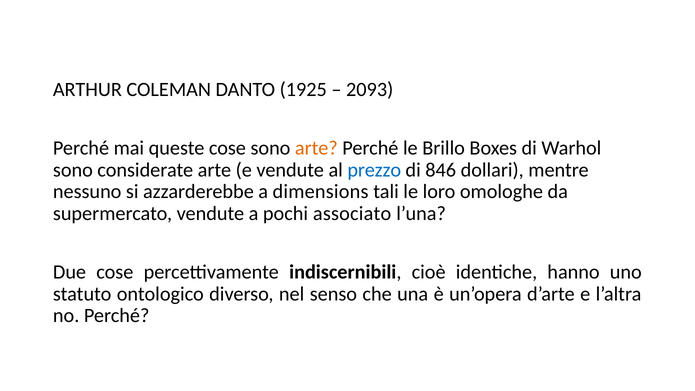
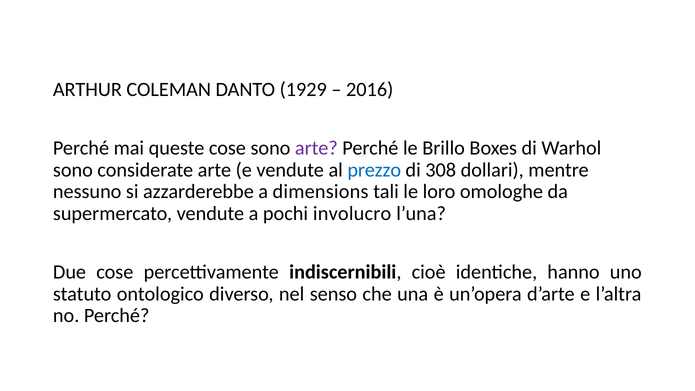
1925: 1925 -> 1929 (303, 90)
2093: 2093 -> 2016 (370, 90)
arte colour: orange -> purple (316, 148)
846: 846 -> 308 (441, 170)
associato: associato -> involucro (352, 214)
